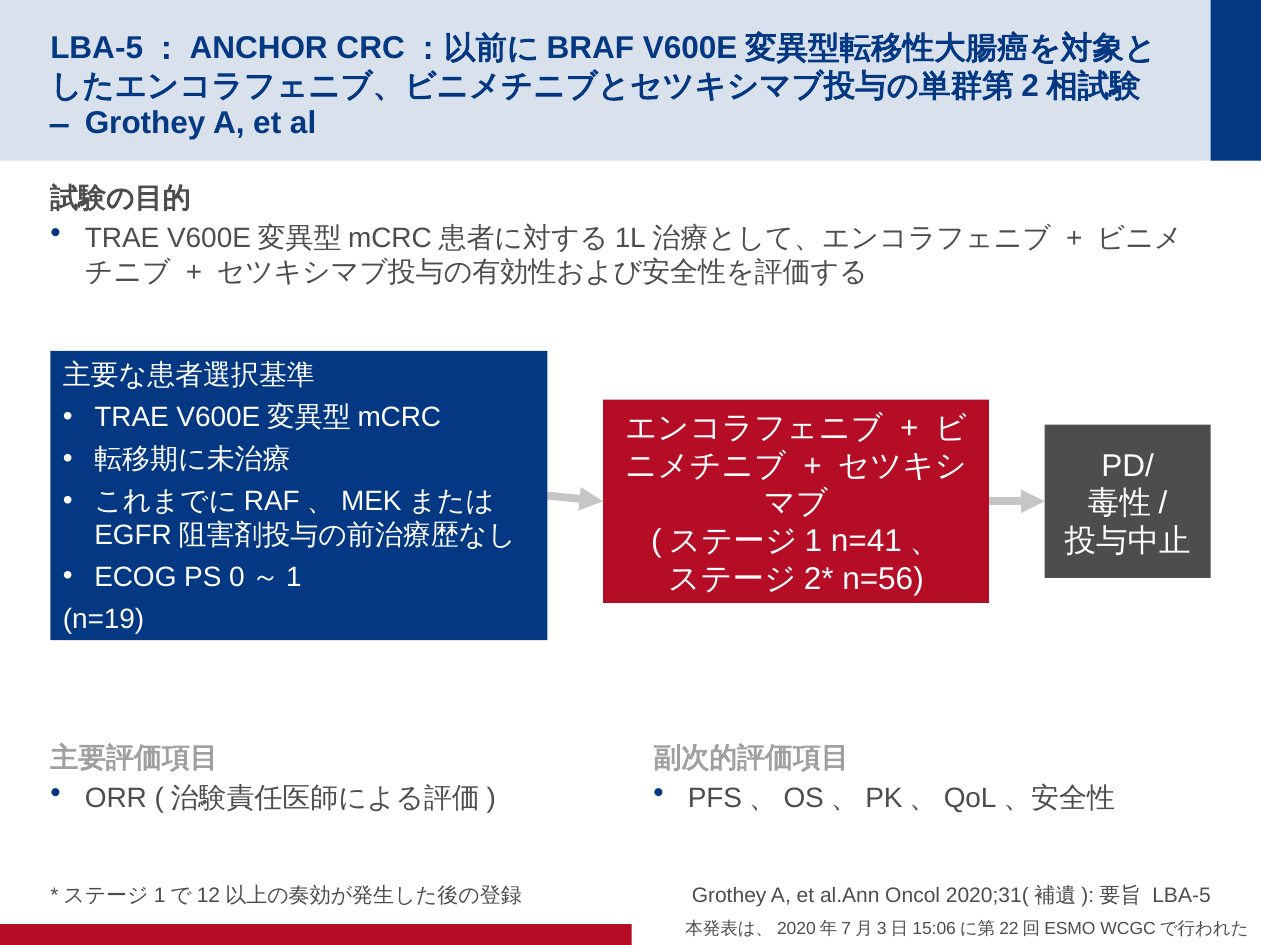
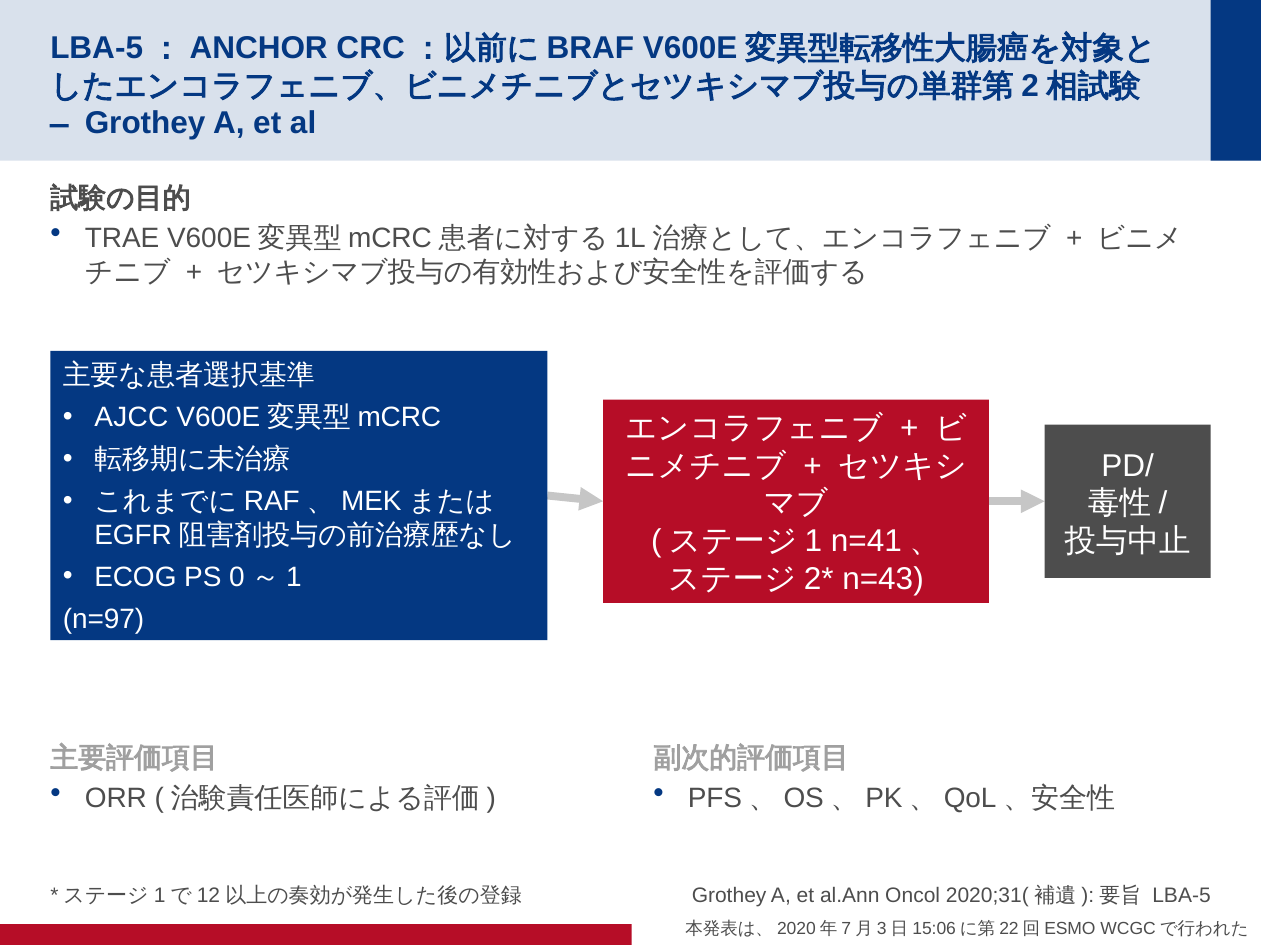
TRAE: TRAE -> AJCC (131, 418)
n=56: n=56 -> n=43 (883, 580)
n=19: n=19 -> n=97 (104, 620)
